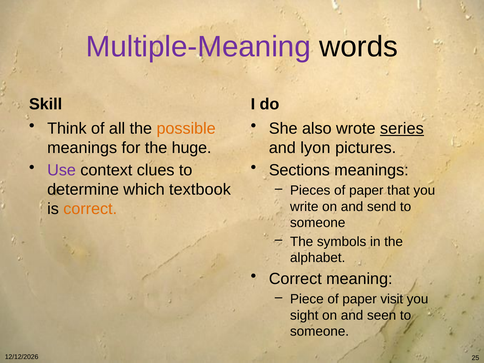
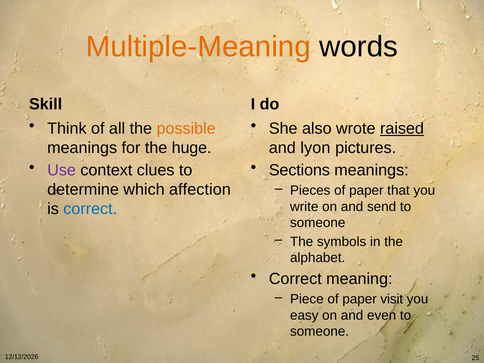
Multiple-Meaning colour: purple -> orange (198, 47)
series: series -> raised (402, 128)
textbook: textbook -> affection (200, 190)
correct colour: orange -> blue (90, 209)
sight: sight -> easy (304, 315)
seen: seen -> even (382, 315)
